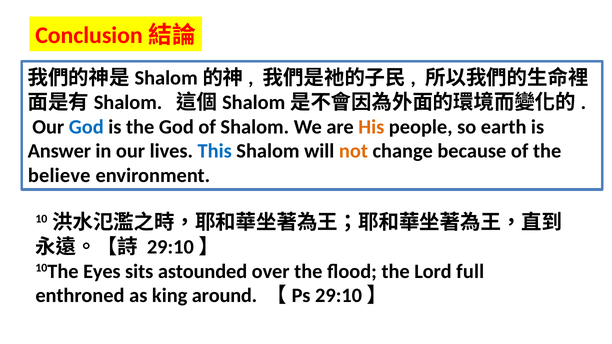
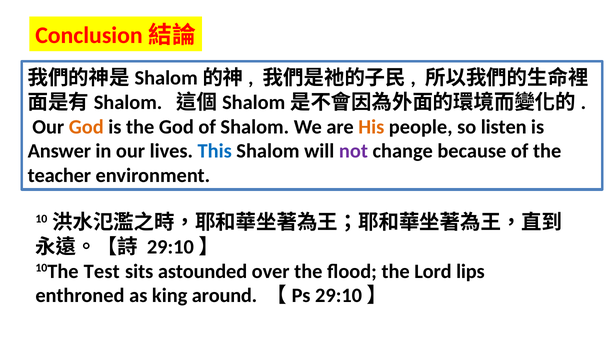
God colour: blue -> orange (86, 127)
earth: earth -> listen (504, 127)
not colour: orange -> purple (353, 151)
believe: believe -> teacher (59, 176)
Eyes: Eyes -> Test (102, 271)
full: full -> lips (470, 271)
